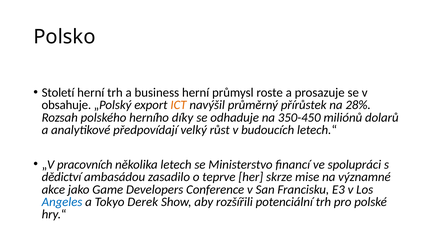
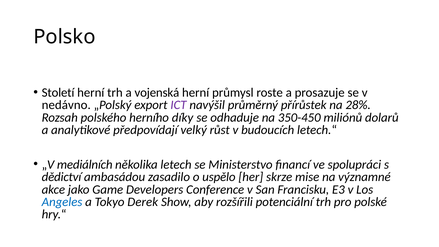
business: business -> vojenská (157, 93)
obsahuje: obsahuje -> nedávno (66, 105)
ICT colour: orange -> purple (178, 105)
pracovních: pracovních -> mediálních (85, 164)
teprve: teprve -> uspělo (219, 177)
